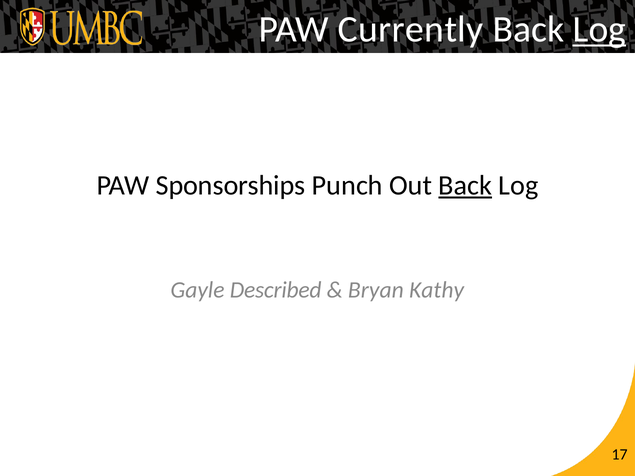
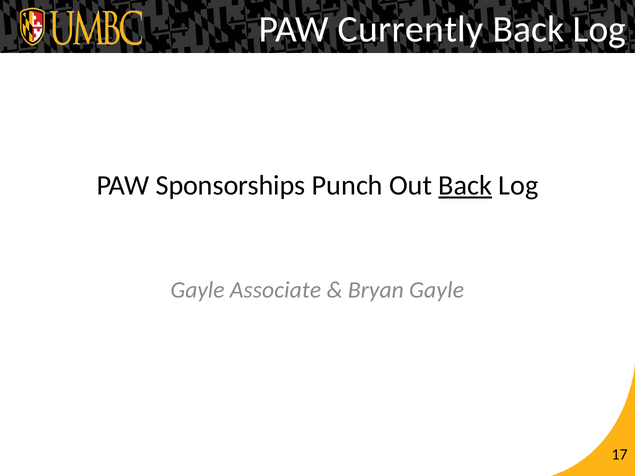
Log underline: present -> none (599, 29)
Described: Described -> Associate (275, 290)
Bryan Kathy: Kathy -> Gayle (436, 290)
